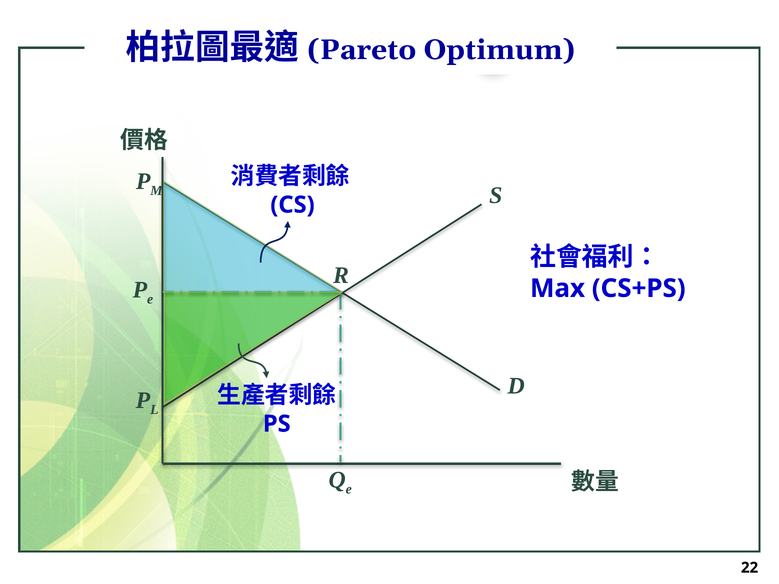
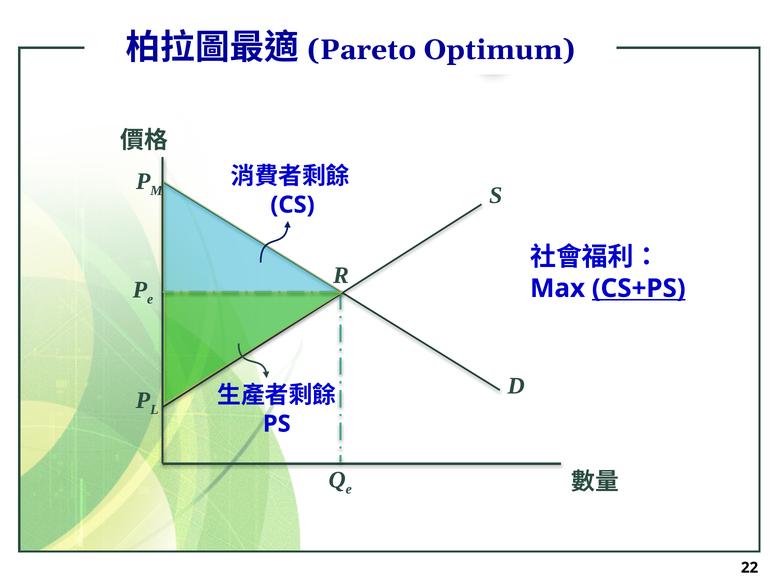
CS+PS underline: none -> present (639, 288)
